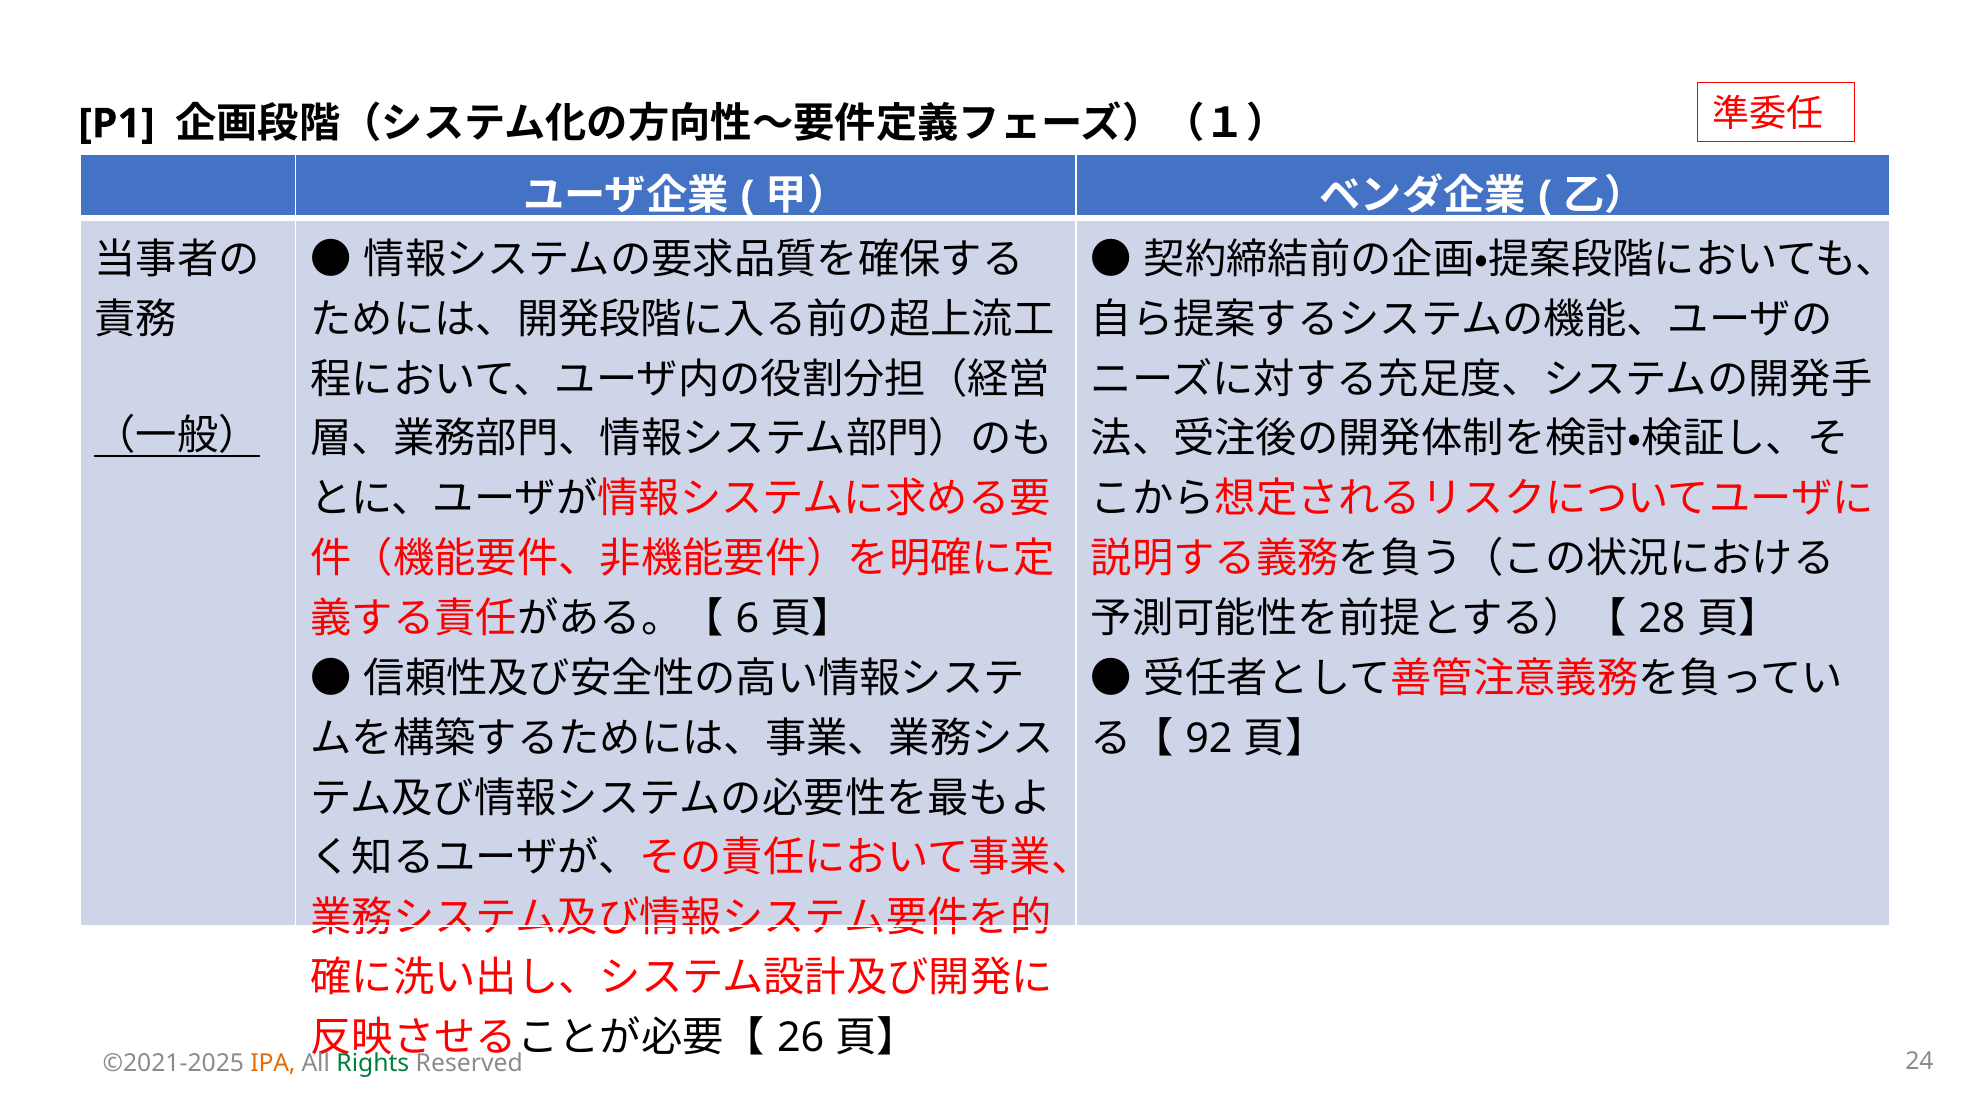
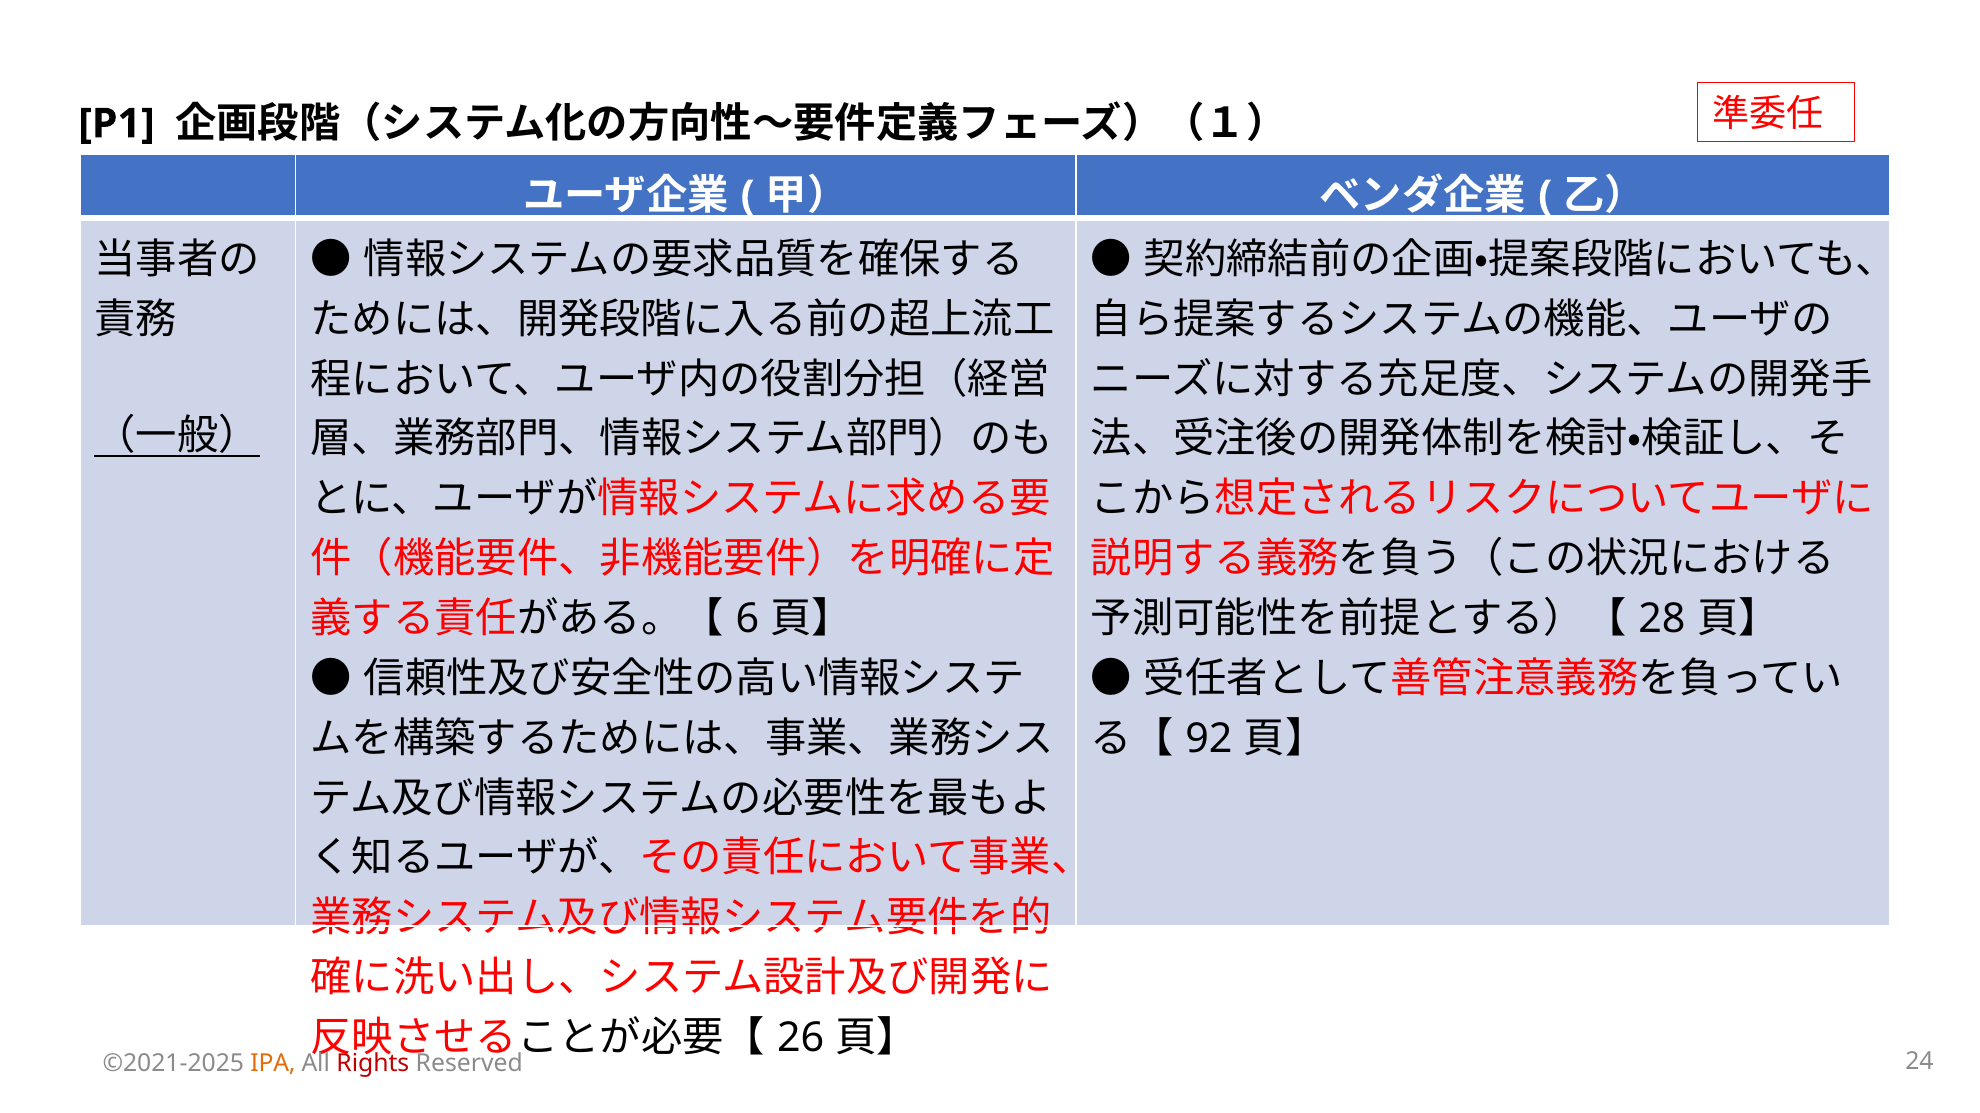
Rights colour: green -> red (373, 1064)
